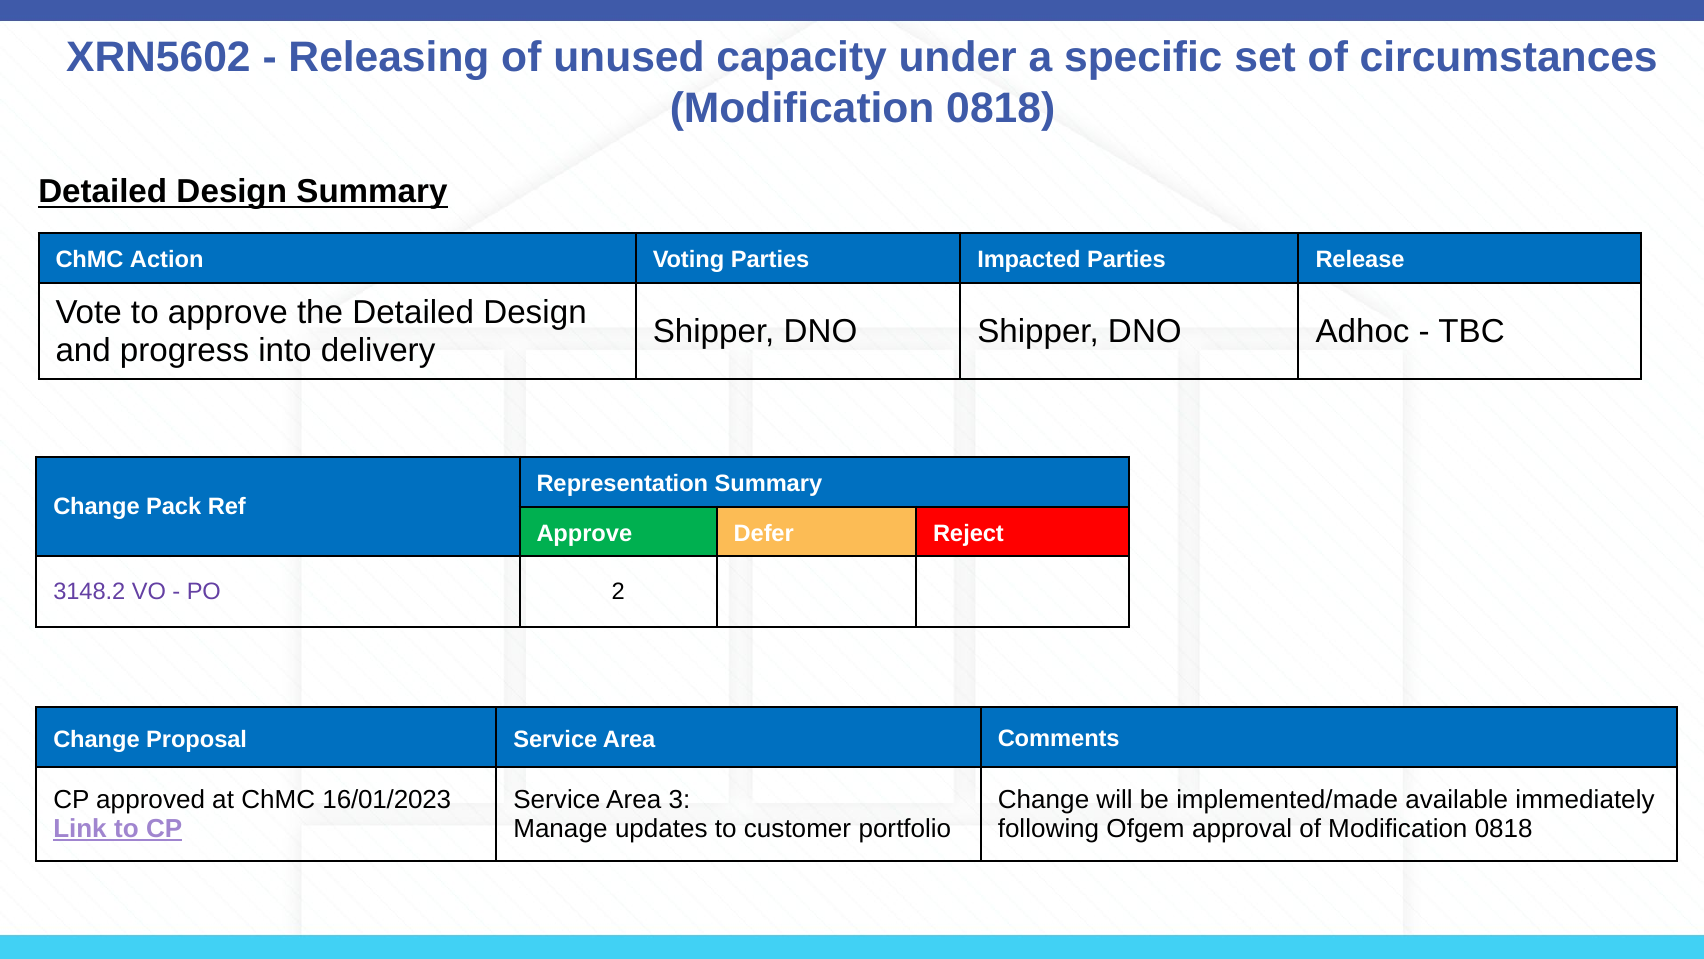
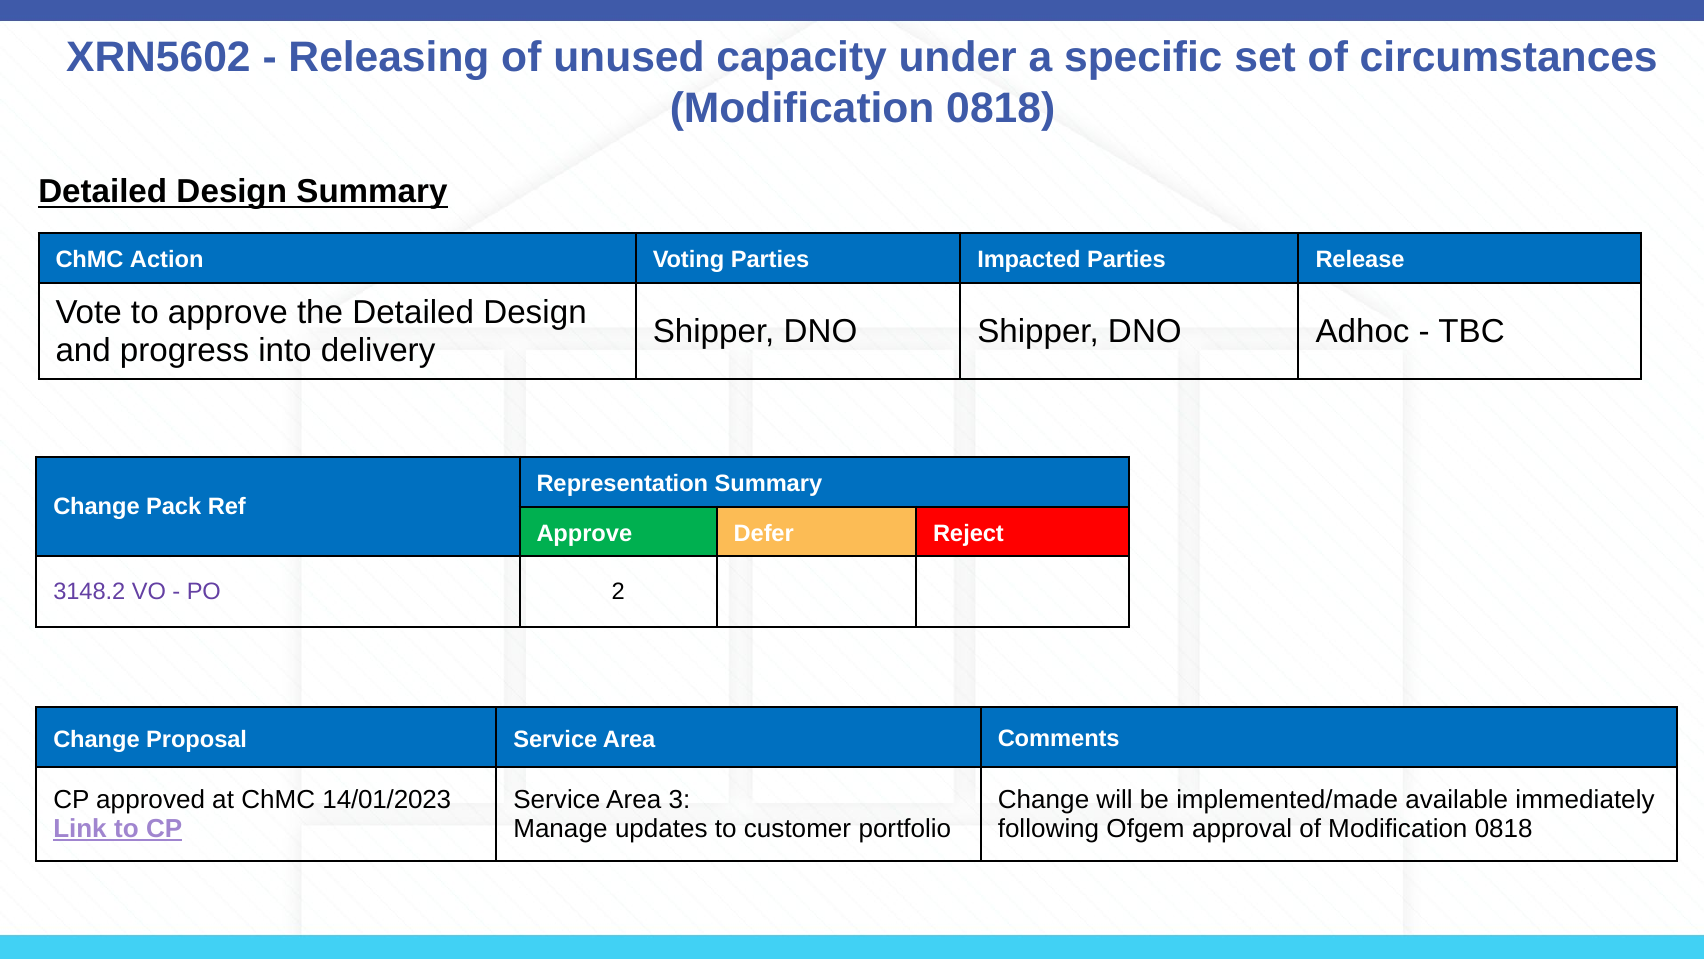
16/01/2023: 16/01/2023 -> 14/01/2023 (387, 799)
